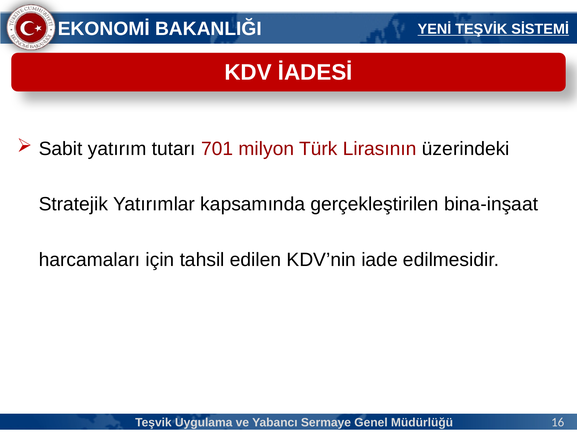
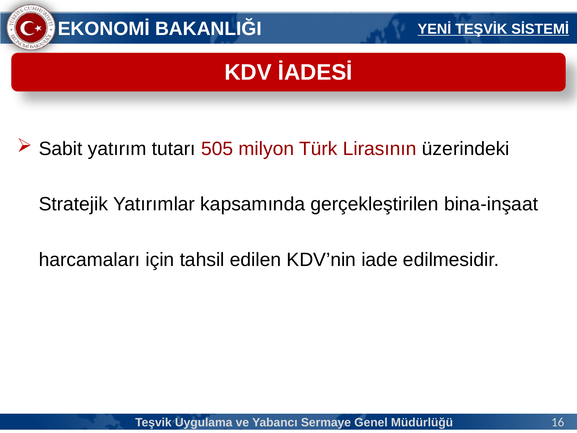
701: 701 -> 505 (217, 149)
